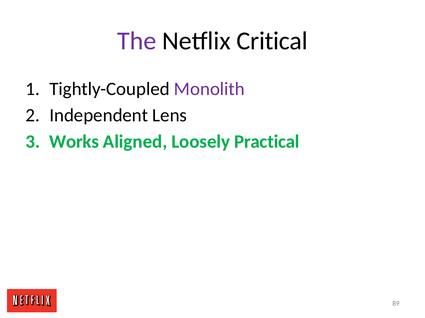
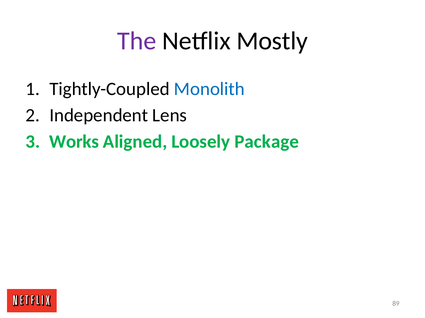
Critical: Critical -> Mostly (272, 41)
Monolith colour: purple -> blue (209, 89)
Practical: Practical -> Package (267, 142)
